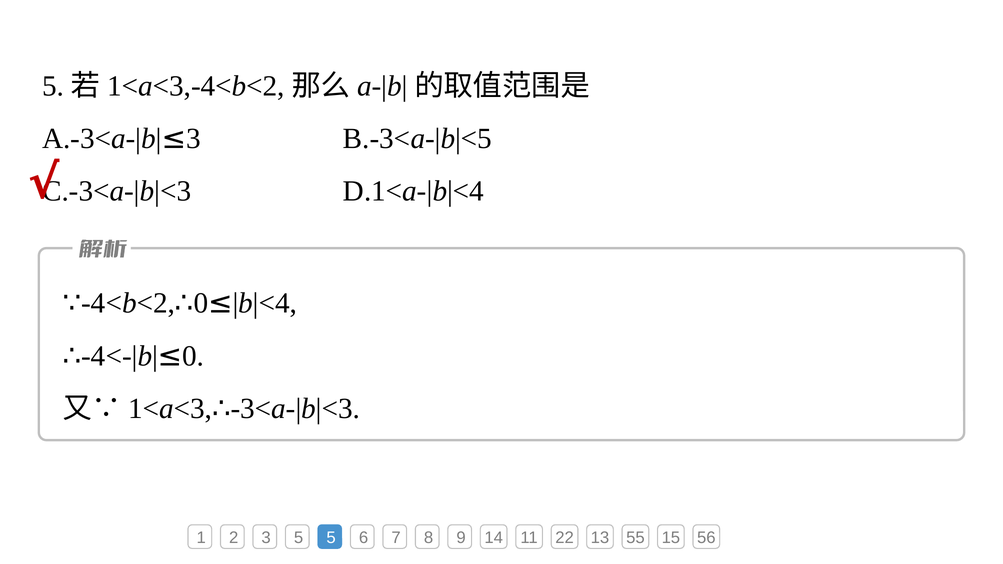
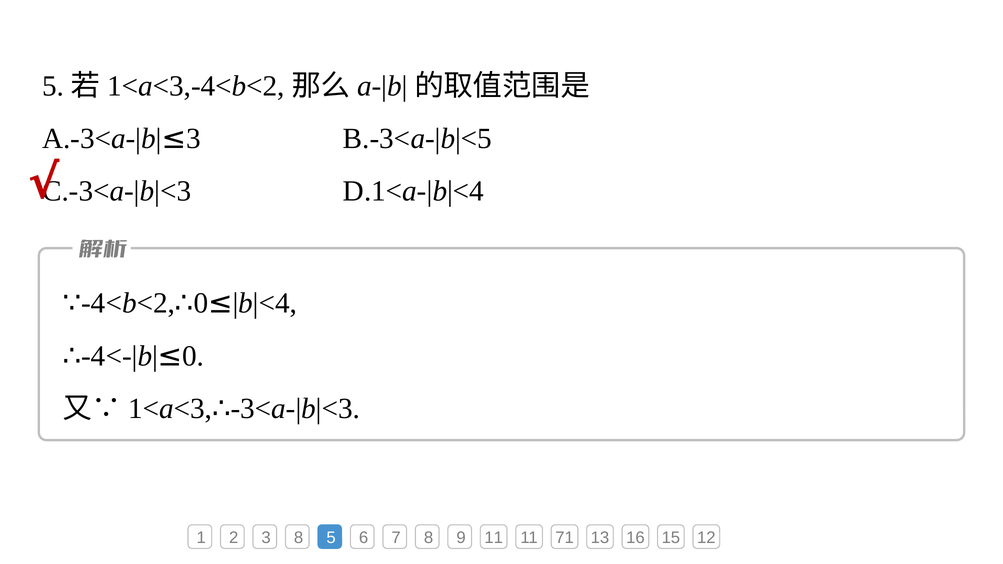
3 5: 5 -> 8 (299, 538)
9 14: 14 -> 11 (494, 538)
22: 22 -> 71 (565, 538)
55: 55 -> 16 (635, 538)
56: 56 -> 12 (706, 538)
